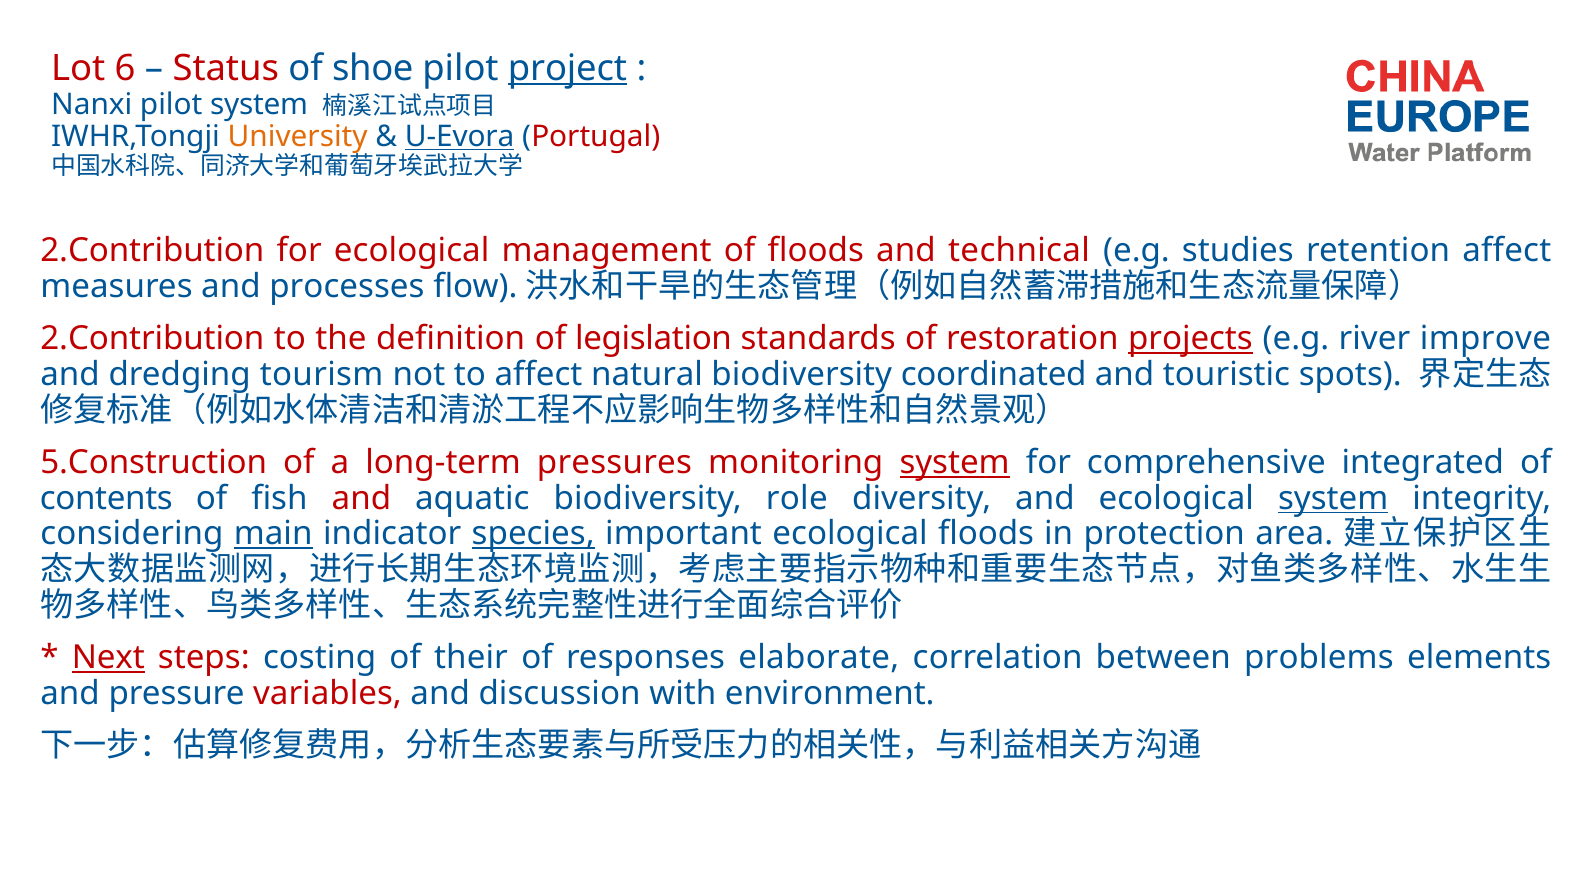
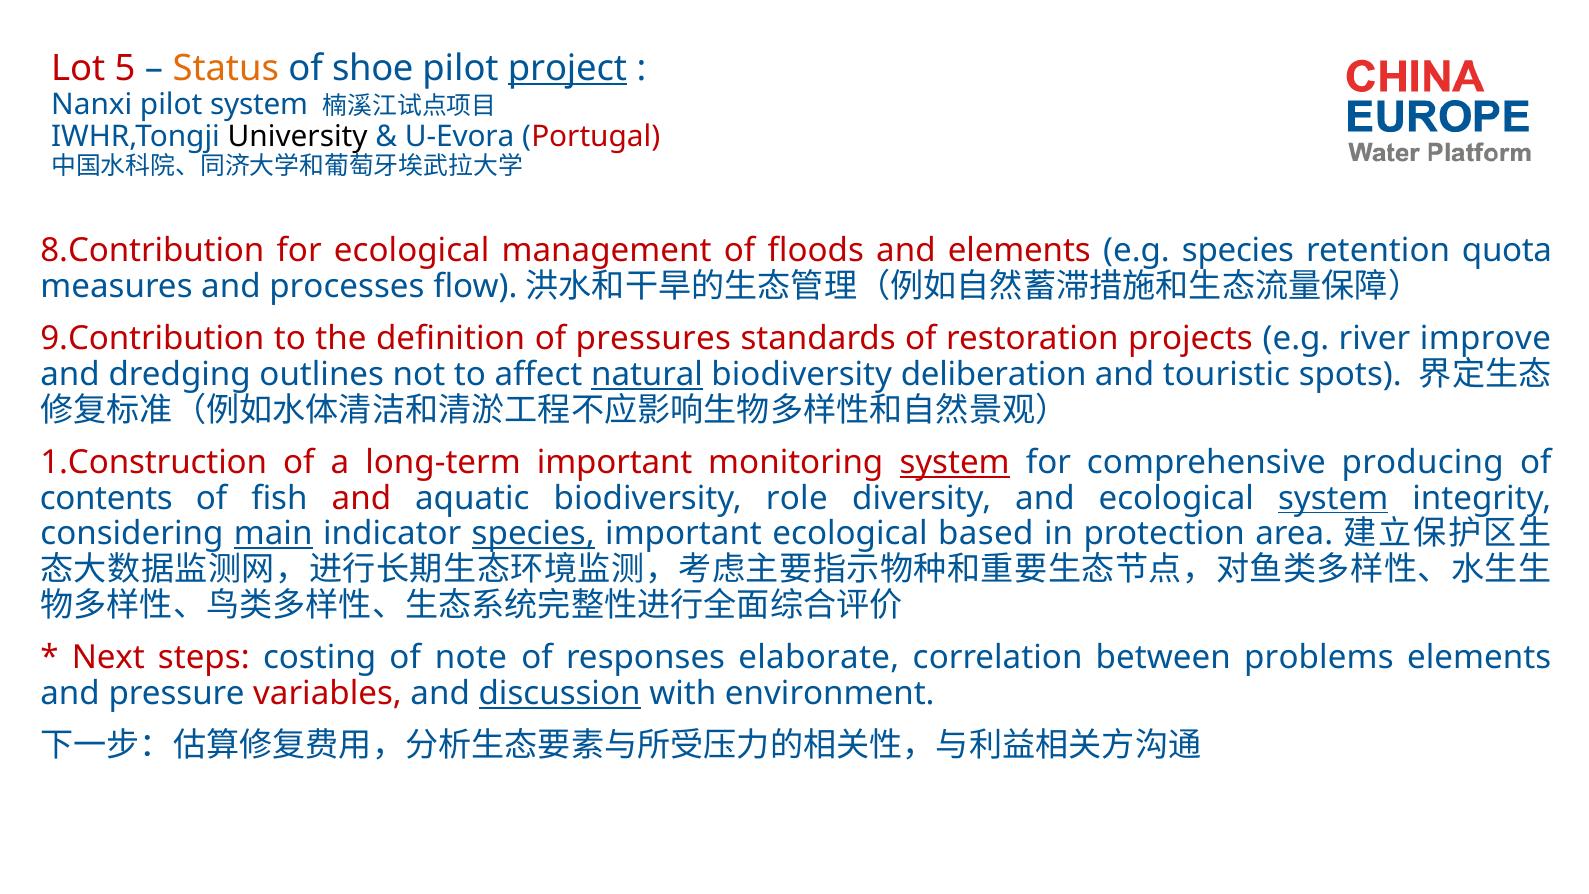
6: 6 -> 5 (125, 69)
Status colour: red -> orange (226, 69)
University colour: orange -> black (298, 137)
U-Evora underline: present -> none (460, 137)
2.Contribution: 2.Contribution -> 8.Contribution (152, 250)
and technical: technical -> elements (1019, 250)
e.g studies: studies -> species (1238, 250)
retention affect: affect -> quota (1507, 250)
2.Contribution: 2.Contribution -> 9.Contribution (152, 339)
legislation: legislation -> pressures (653, 339)
projects underline: present -> none (1190, 339)
tourism: tourism -> outlines (322, 374)
natural underline: none -> present (647, 374)
coordinated: coordinated -> deliberation (994, 374)
5.Construction: 5.Construction -> 1.Construction (154, 462)
long-term pressures: pressures -> important (615, 462)
integrated: integrated -> producing (1423, 462)
ecological floods: floods -> based (986, 534)
Next underline: present -> none (108, 658)
their: their -> note (471, 658)
discussion underline: none -> present (560, 693)
